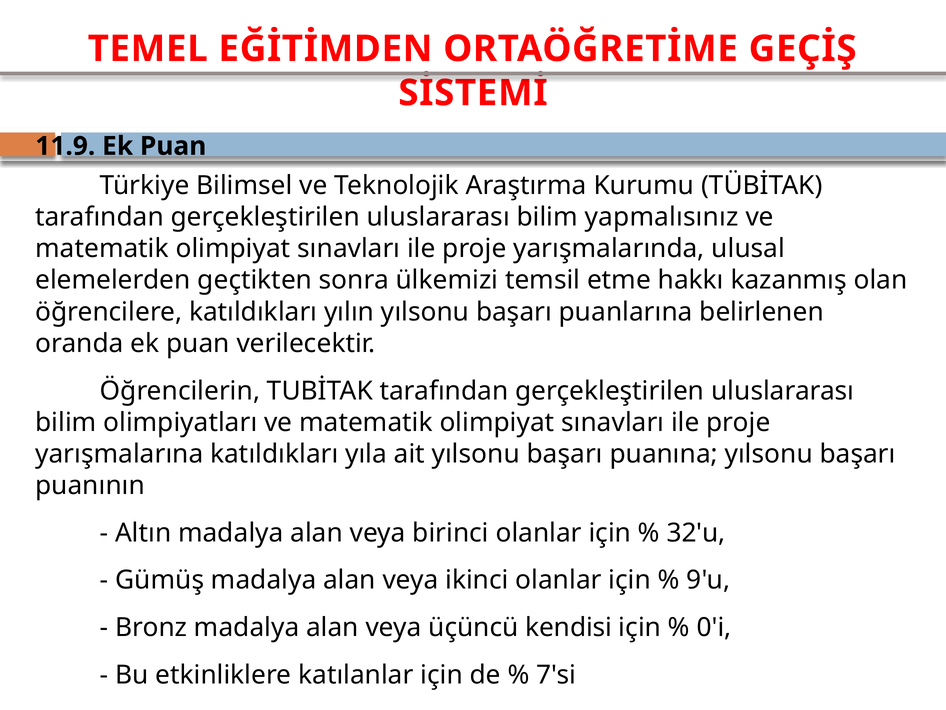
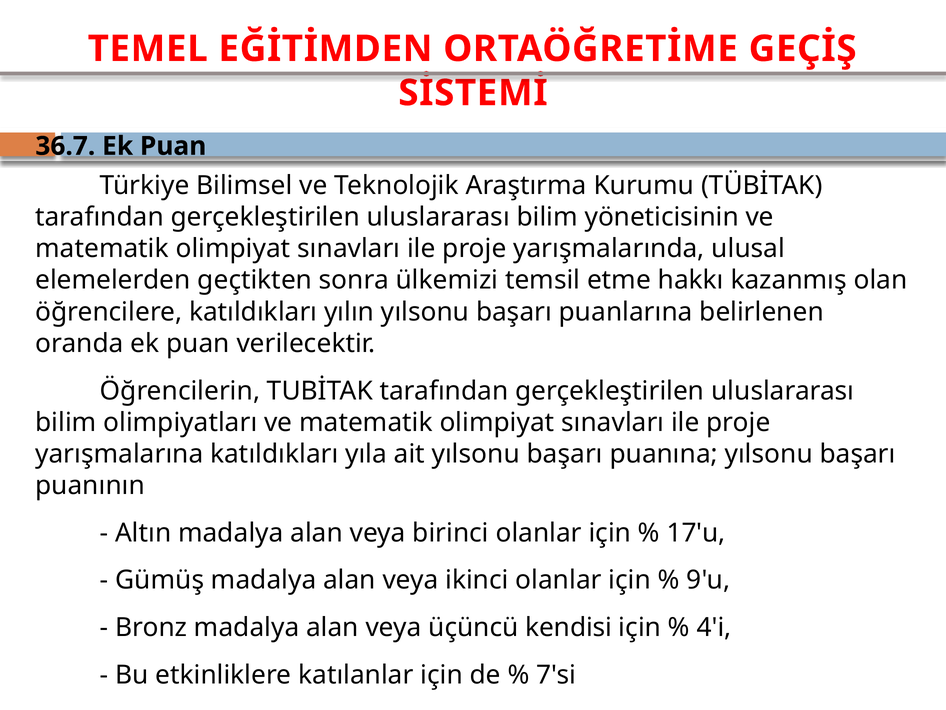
11.9: 11.9 -> 36.7 (65, 146)
yapmalısınız: yapmalısınız -> yöneticisinin (662, 217)
32'u: 32'u -> 17'u (696, 533)
0'i: 0'i -> 4'i (714, 627)
